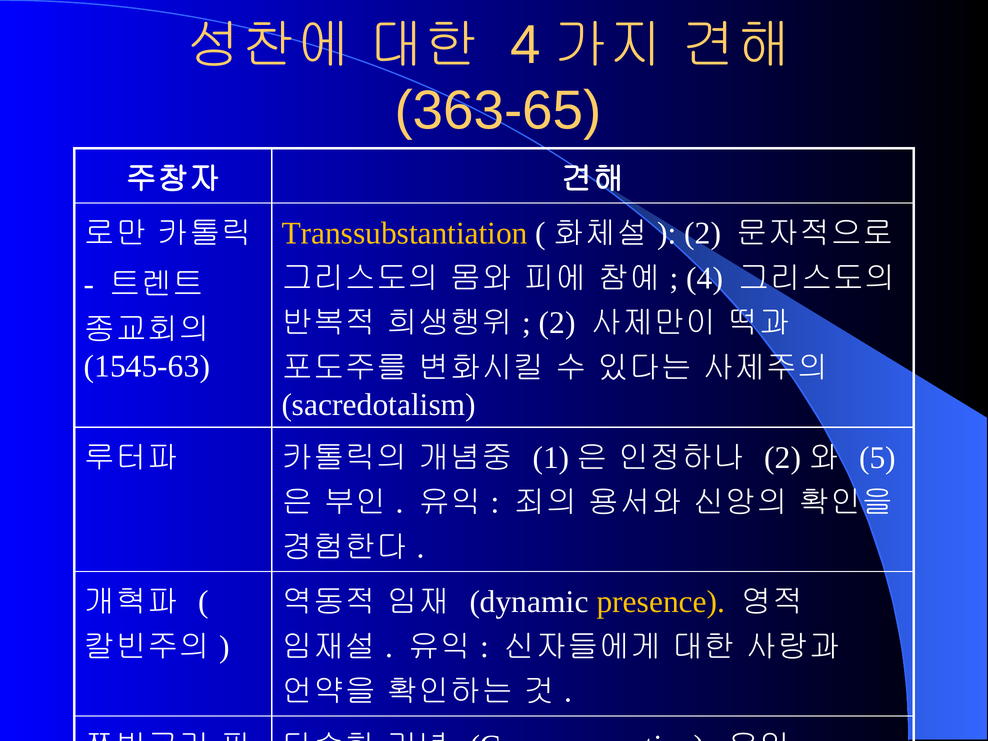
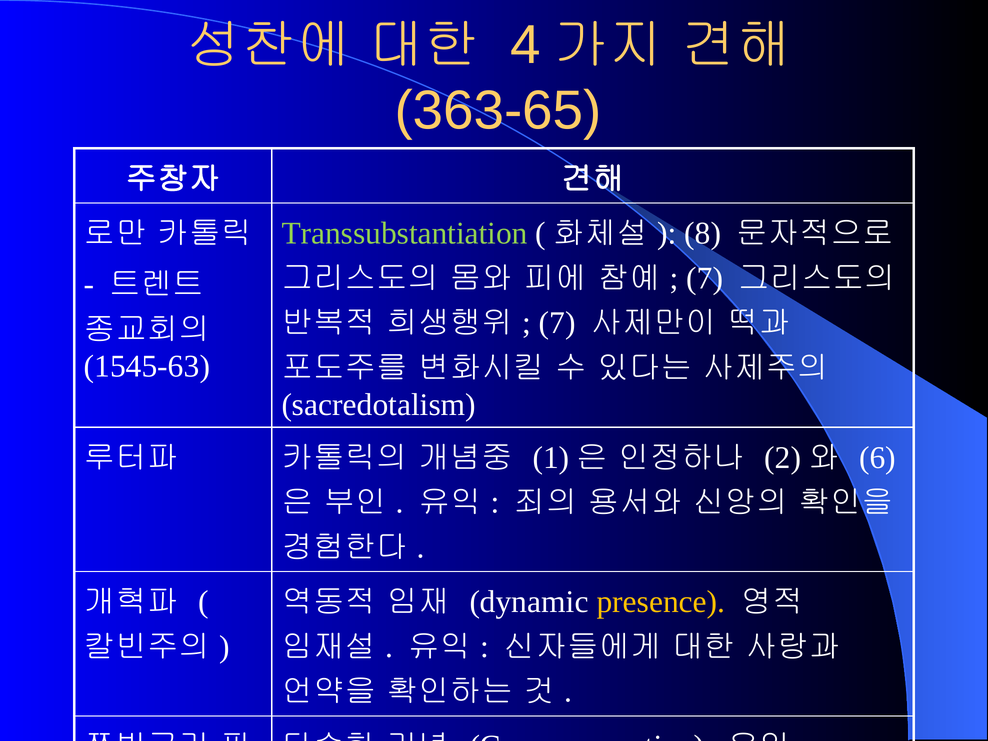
Transsubstantiation colour: yellow -> light green (405, 233)
2: 2 -> 8 (703, 233)
4: 4 -> 7 (705, 278)
2: 2 -> 7 (557, 323)
5: 5 -> 6 (877, 458)
